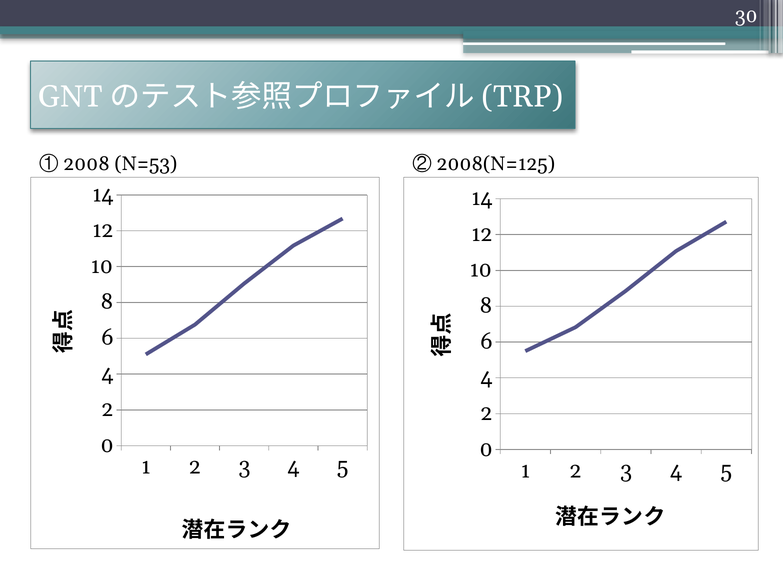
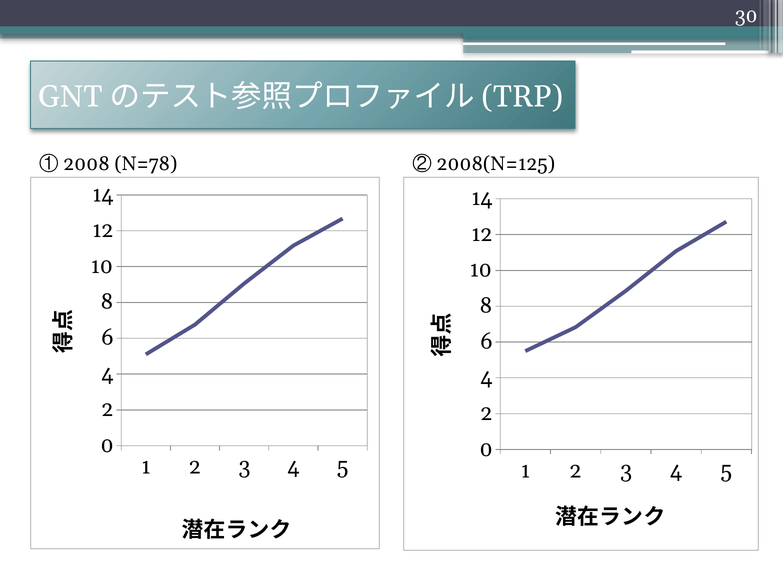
N=53: N=53 -> N=78 (146, 164)
